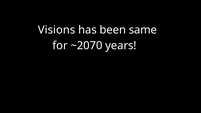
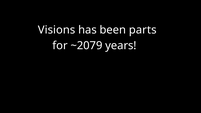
same: same -> parts (143, 30)
~2070: ~2070 -> ~2079 (86, 46)
